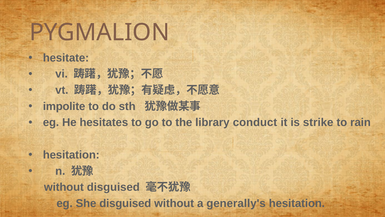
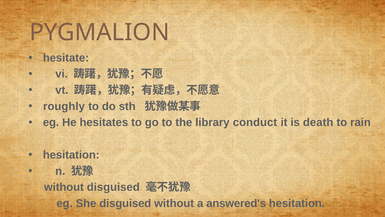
impolite: impolite -> roughly (64, 106)
strike: strike -> death (318, 122)
generally's: generally's -> answered's (236, 203)
